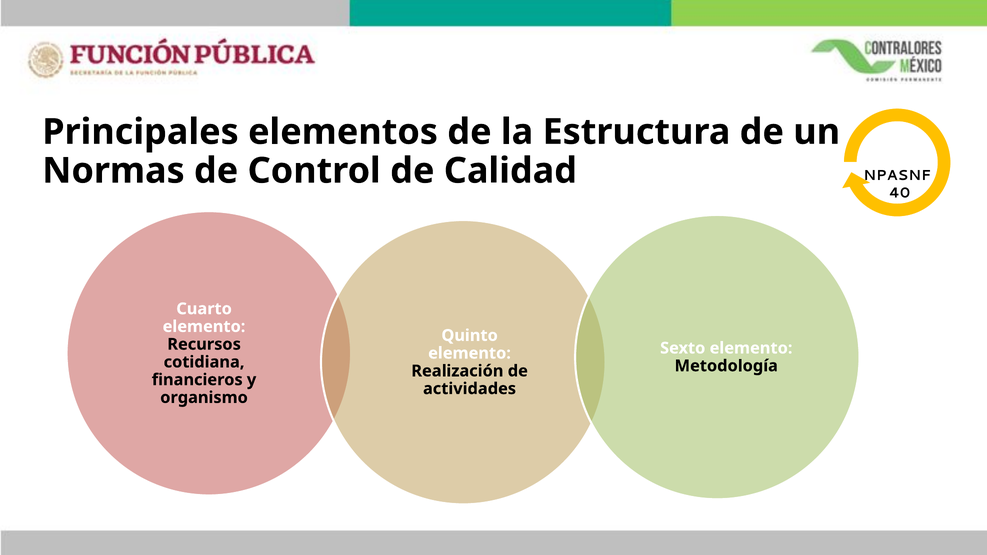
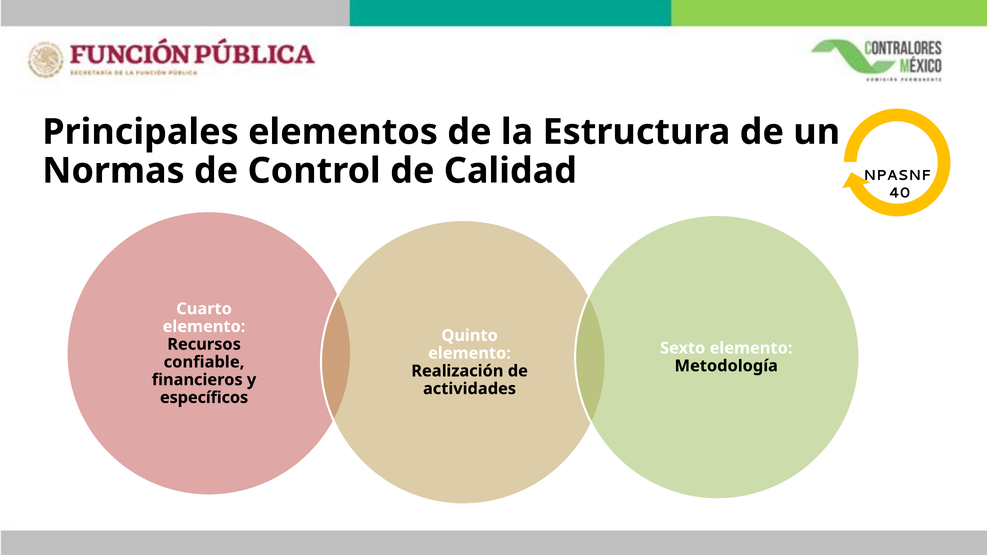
cotidiana: cotidiana -> confiable (204, 362)
organismo: organismo -> específicos (204, 398)
